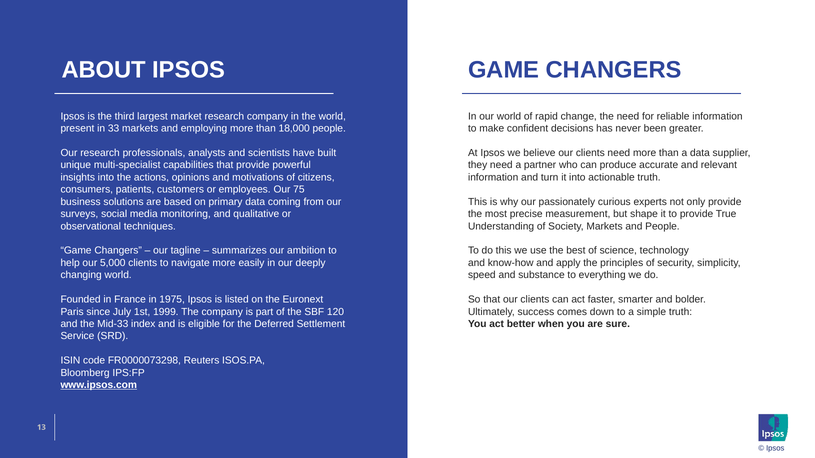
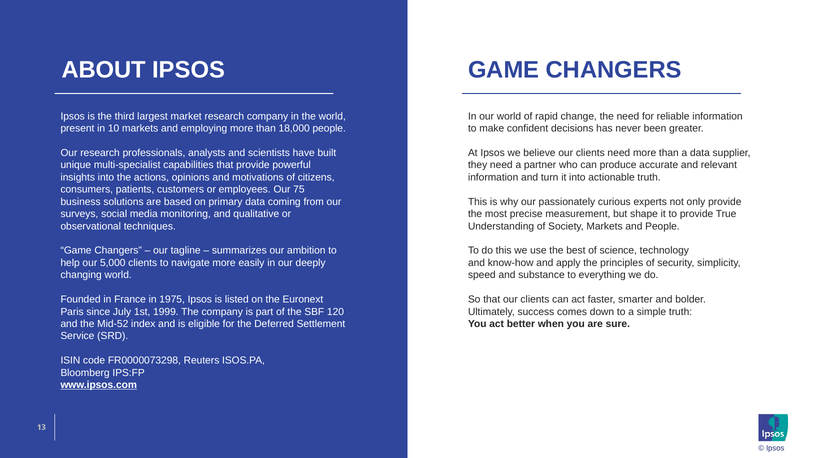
33: 33 -> 10 (114, 129)
Mid-33: Mid-33 -> Mid-52 (113, 324)
